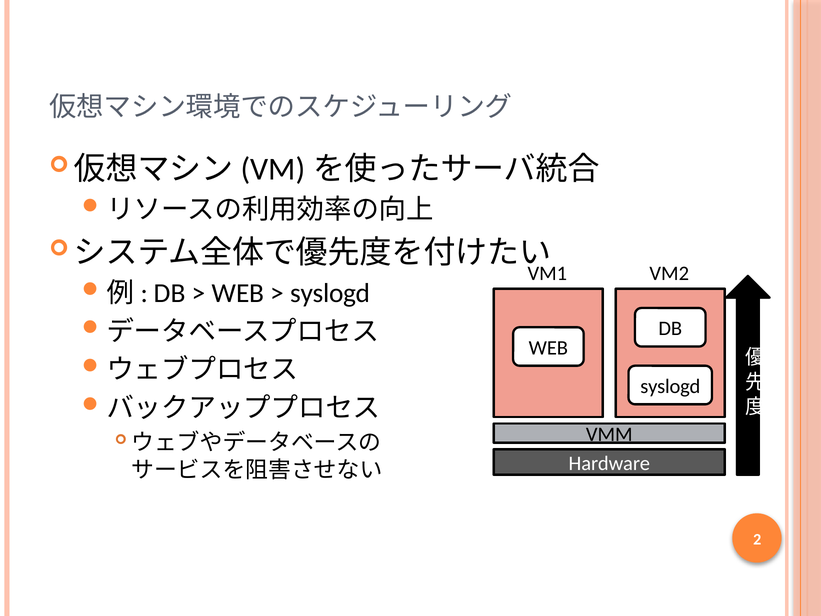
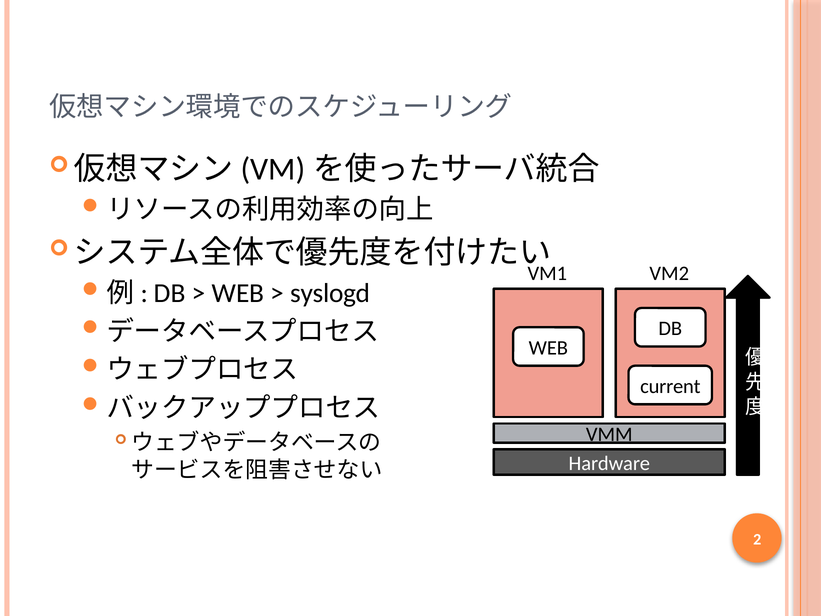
syslogd: syslogd -> current (670, 386)
